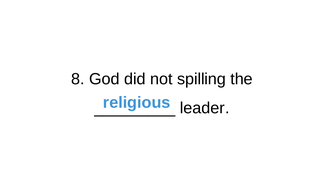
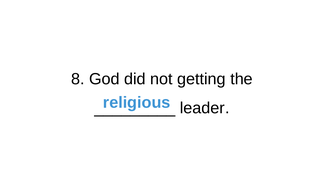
spilling: spilling -> getting (201, 79)
